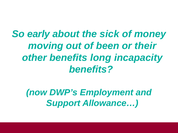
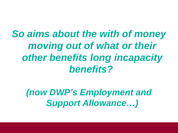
early: early -> aims (38, 34)
sick: sick -> with (110, 34)
been: been -> what (108, 46)
